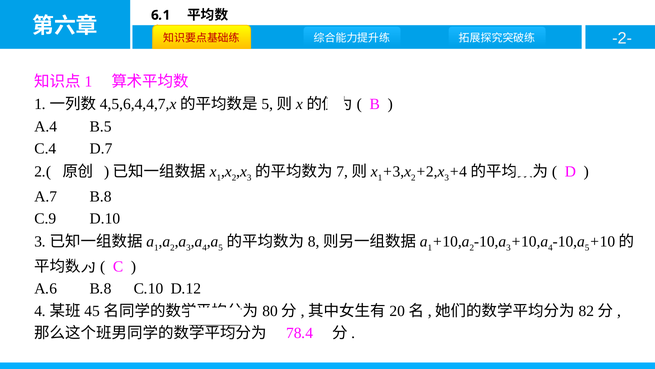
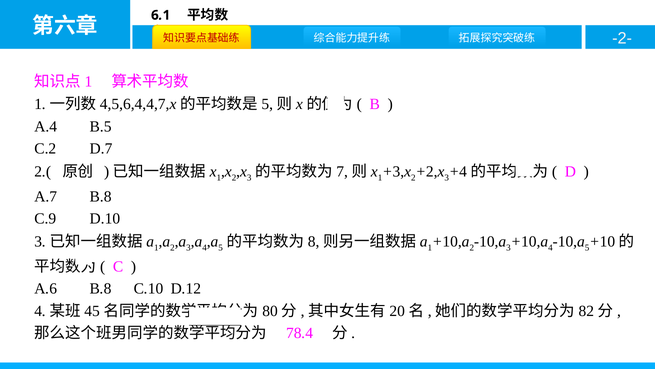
C.4: C.4 -> C.2 (45, 149)
